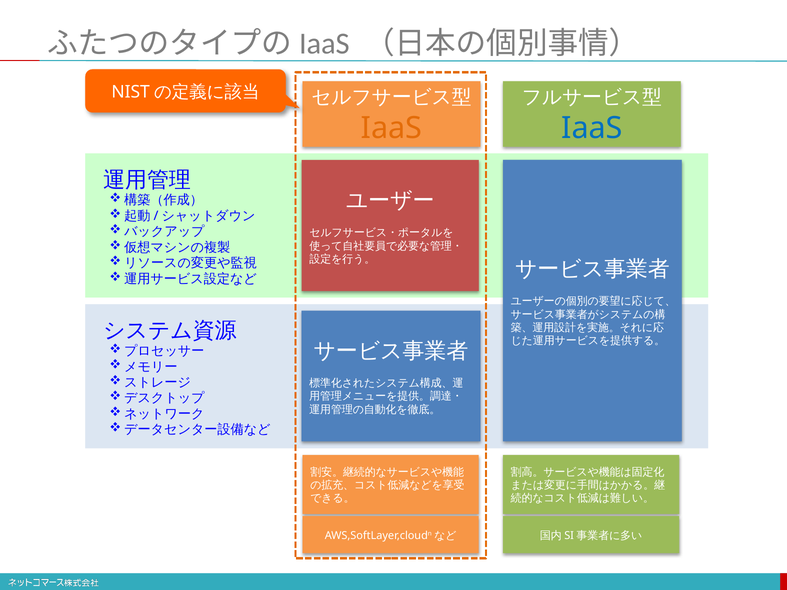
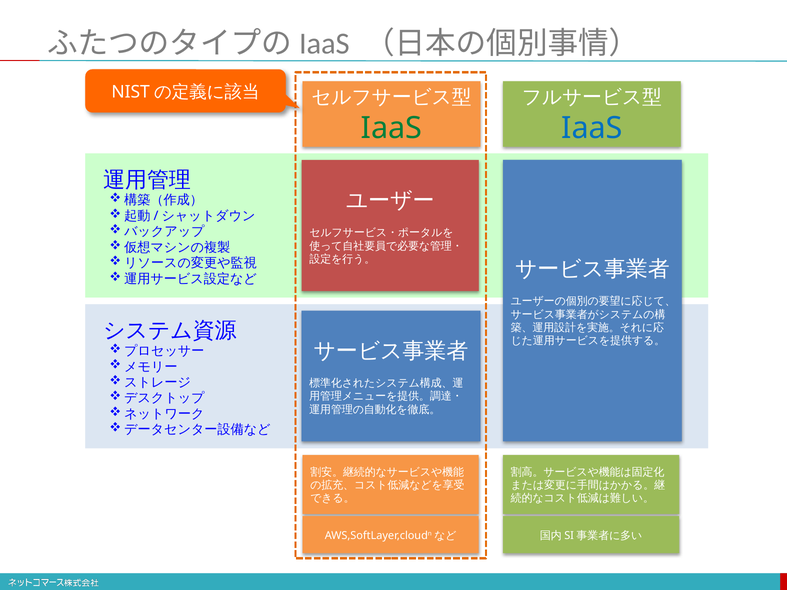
IaaS colour: orange -> green (391, 128)
